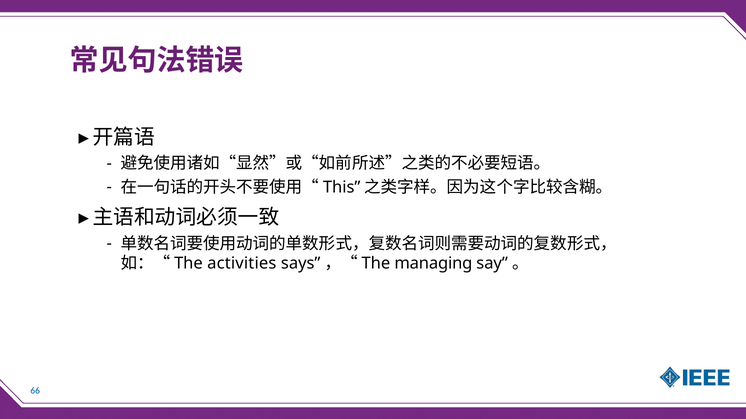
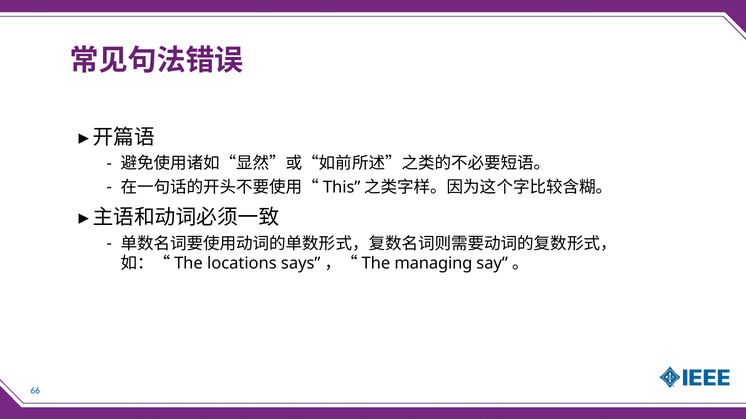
activities: activities -> locations (242, 264)
